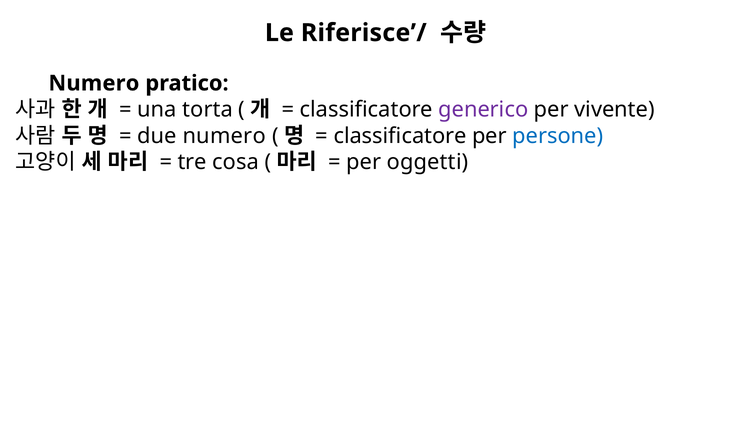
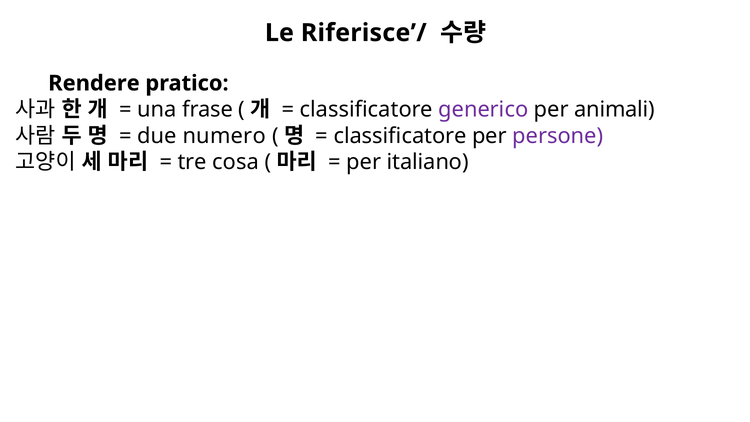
Numero: Numero -> Rendere (94, 83)
torta: torta -> frase (208, 109)
vivente: vivente -> animali (615, 109)
persone colour: blue -> purple (558, 136)
oggetti: oggetti -> italiano (428, 162)
